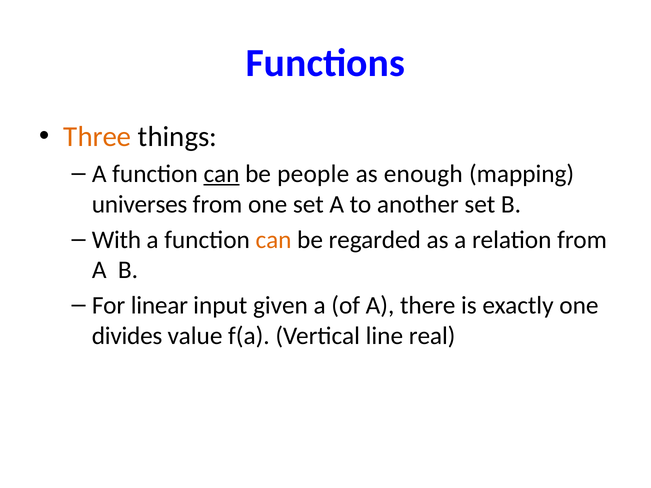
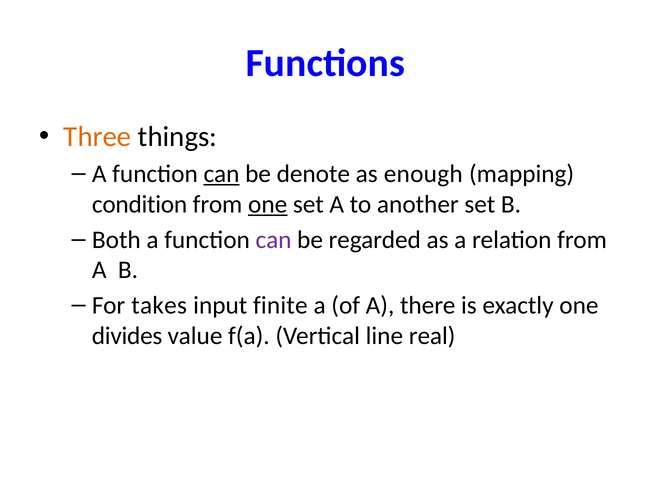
people: people -> denote (313, 174)
universes: universes -> condition (140, 204)
one underline: none -> present (268, 204)
With: With -> Both (116, 240)
can colour: orange -> purple (274, 240)
linear: linear -> takes (159, 306)
given: given -> finite (280, 306)
